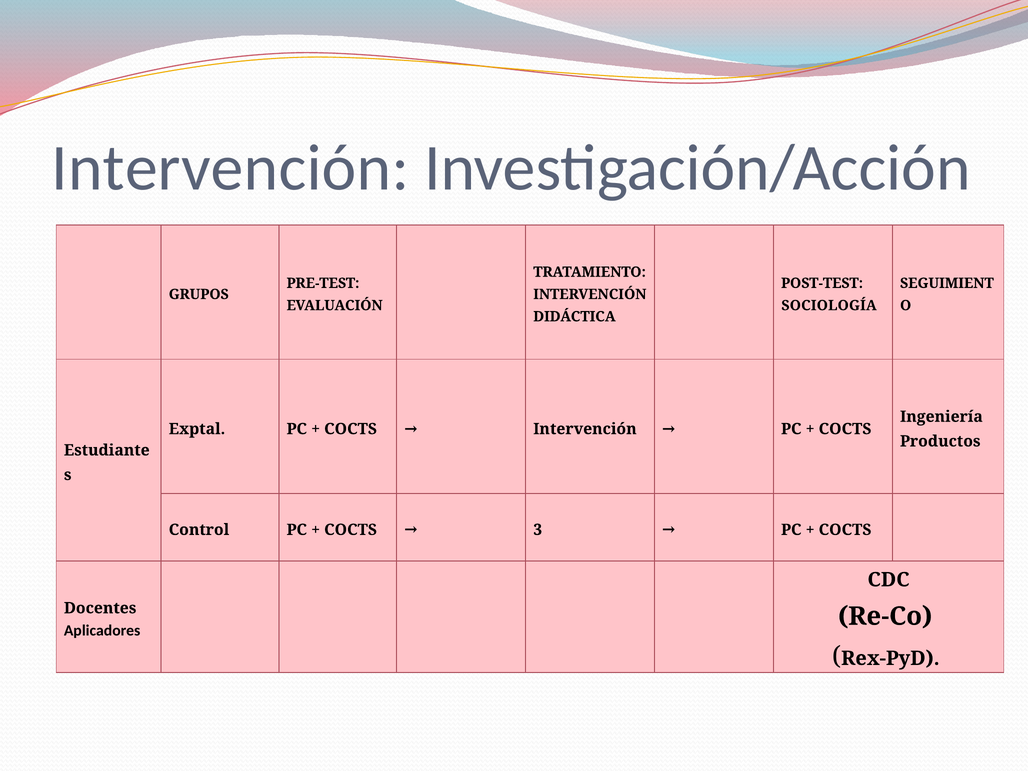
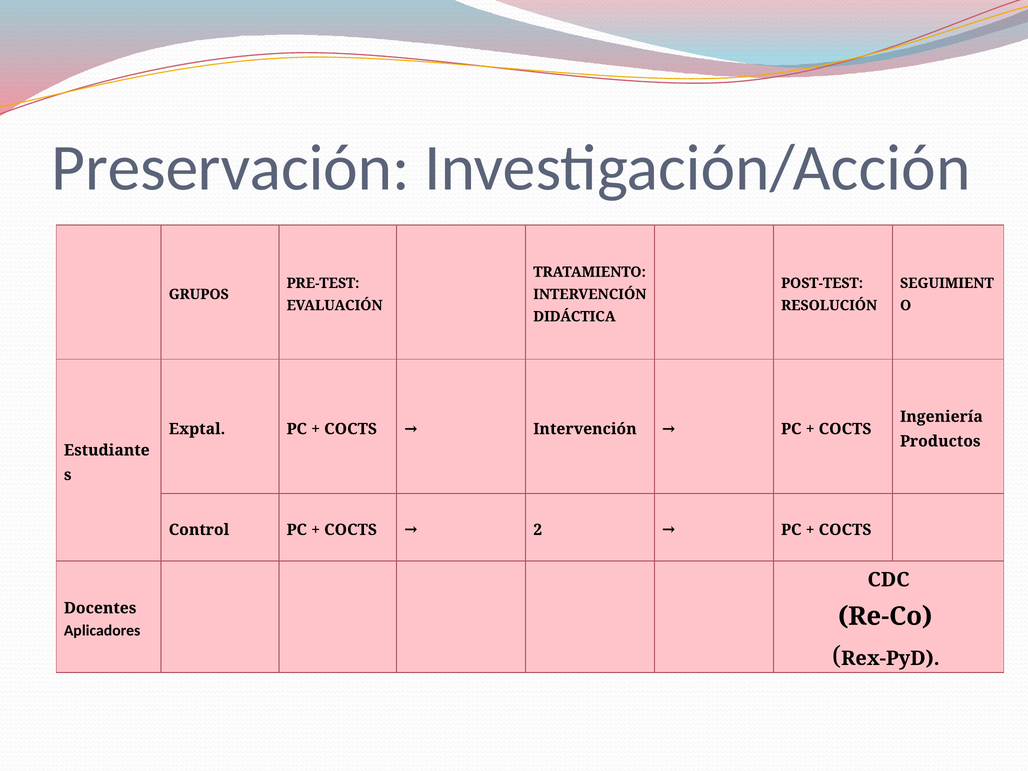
Intervención: Intervención -> Preservación (230, 168)
SOCIOLOGÍA: SOCIOLOGÍA -> RESOLUCIÓN (829, 305)
3: 3 -> 2 (538, 530)
